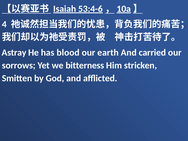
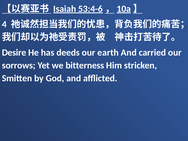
Astray: Astray -> Desire (14, 53)
blood: blood -> deeds (68, 53)
